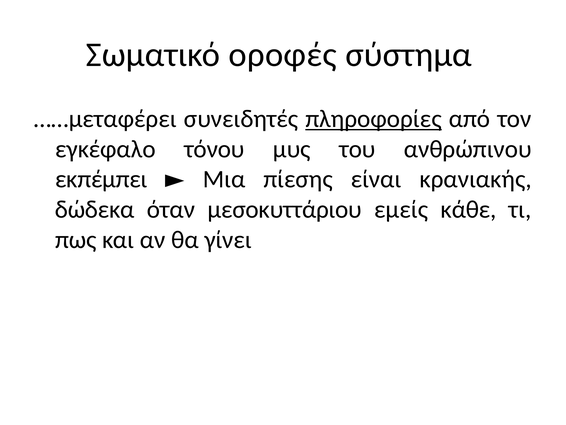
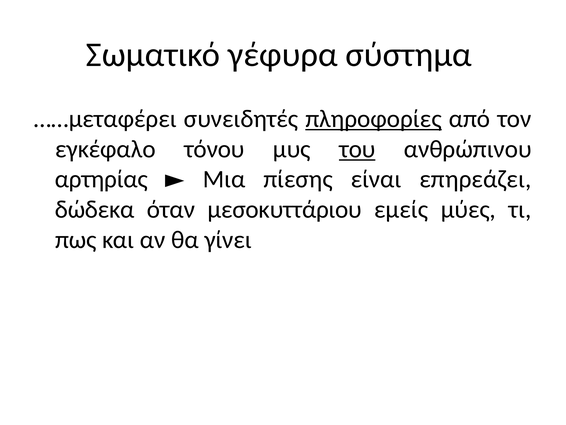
οροφές: οροφές -> γέφυρα (283, 55)
του underline: none -> present (357, 149)
εκπέμπει: εκπέμπει -> αρτηρίας (101, 179)
κρανιακής: κρανιακής -> επηρεάζει (475, 179)
κάθε: κάθε -> μύες (468, 209)
